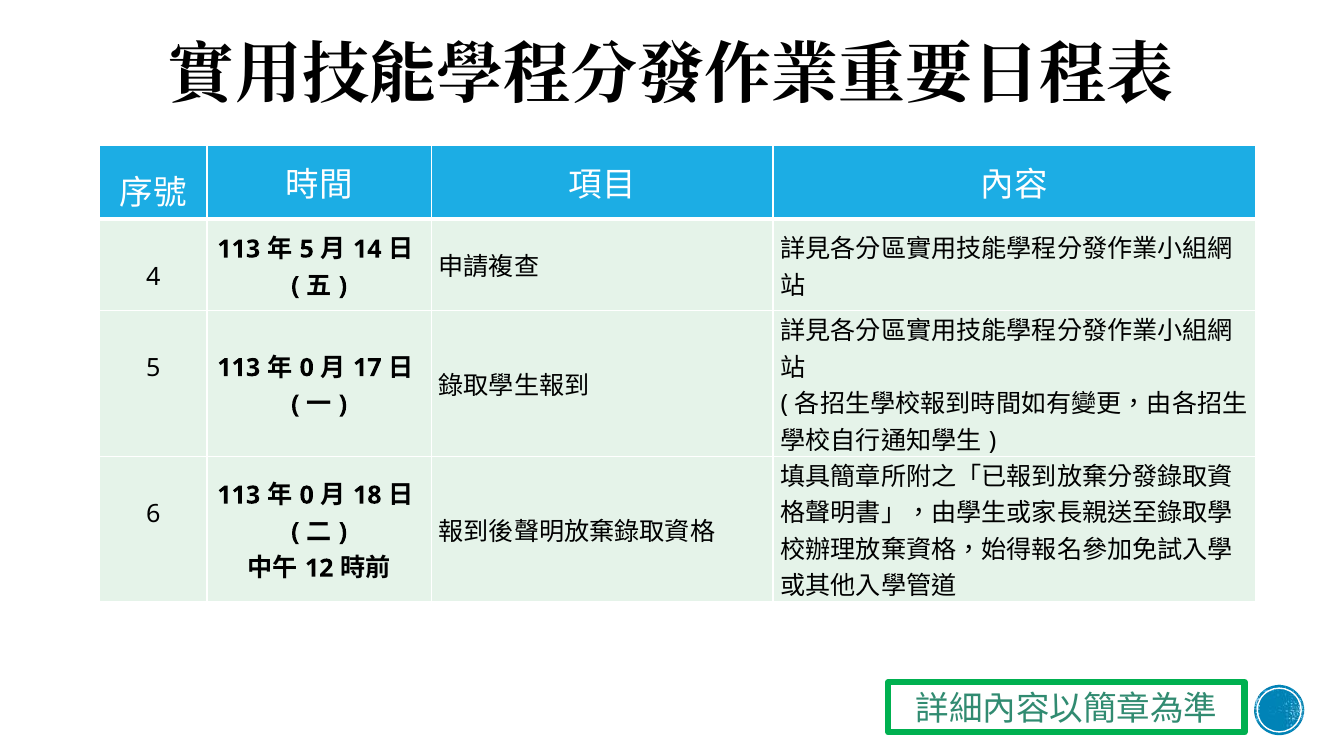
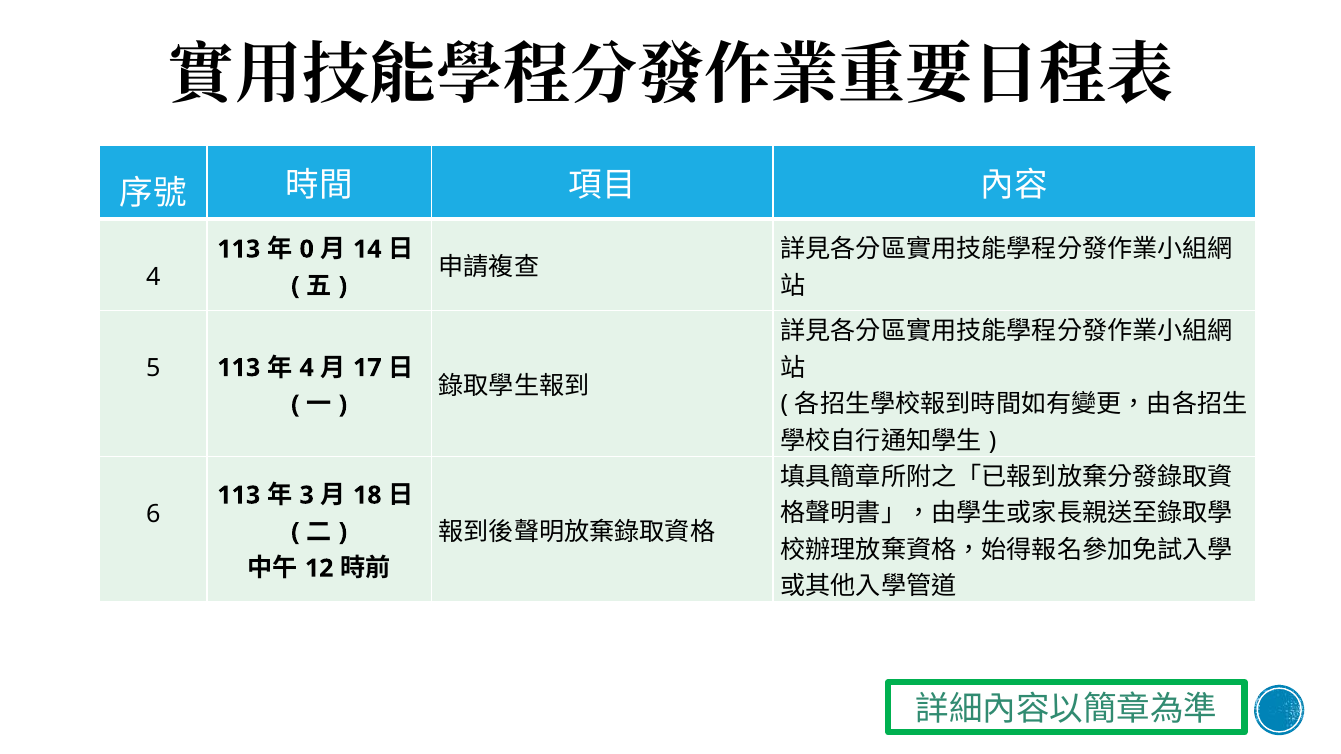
5: 5 -> 0 (307, 249)
0: 0 -> 4 (307, 368)
0: 0 -> 3 (307, 495)
